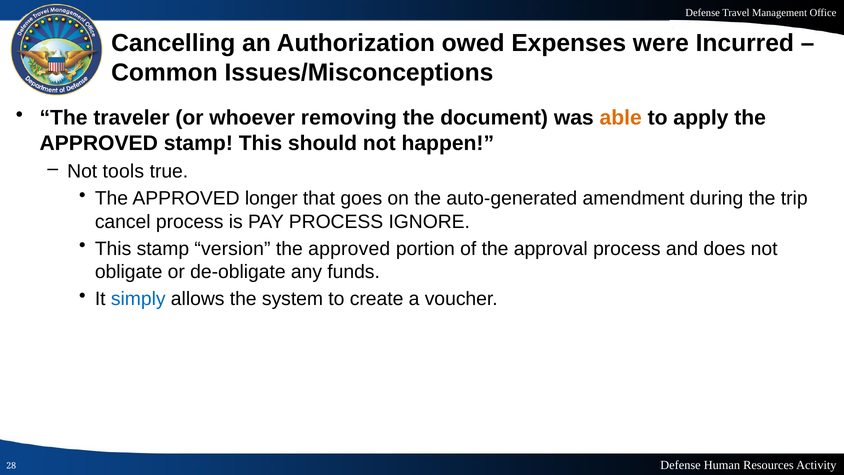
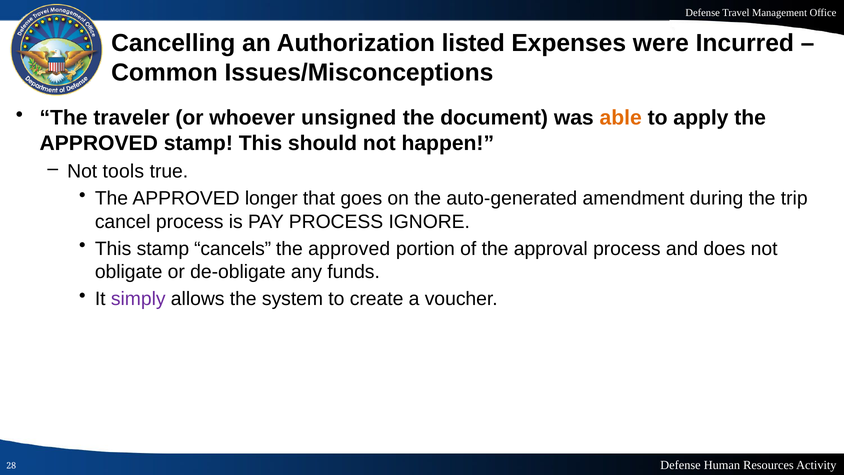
owed: owed -> listed (473, 43)
removing: removing -> unsigned (349, 118)
version: version -> cancels (233, 249)
simply colour: blue -> purple (138, 299)
